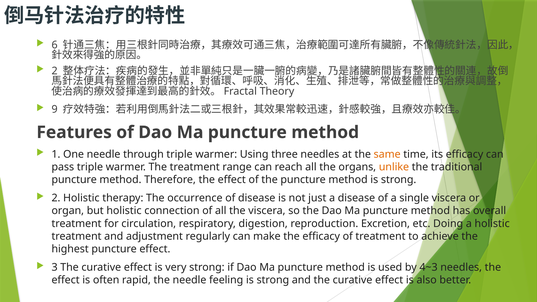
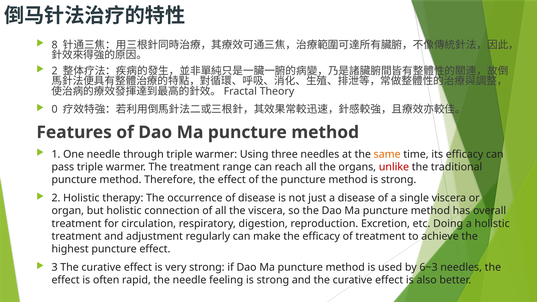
6: 6 -> 8 (55, 45)
9: 9 -> 0 (55, 110)
unlike colour: orange -> red (394, 167)
4~3: 4~3 -> 6~3 (429, 267)
